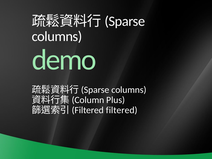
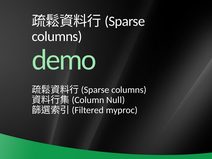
Plus: Plus -> Null (116, 100)
filtered: filtered -> myproc (122, 110)
